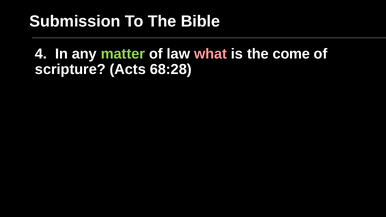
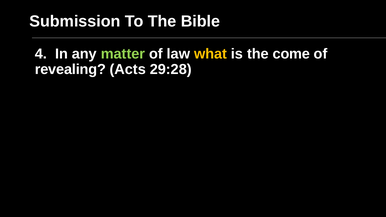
what colour: pink -> yellow (210, 54)
scripture: scripture -> revealing (70, 69)
68:28: 68:28 -> 29:28 (171, 69)
